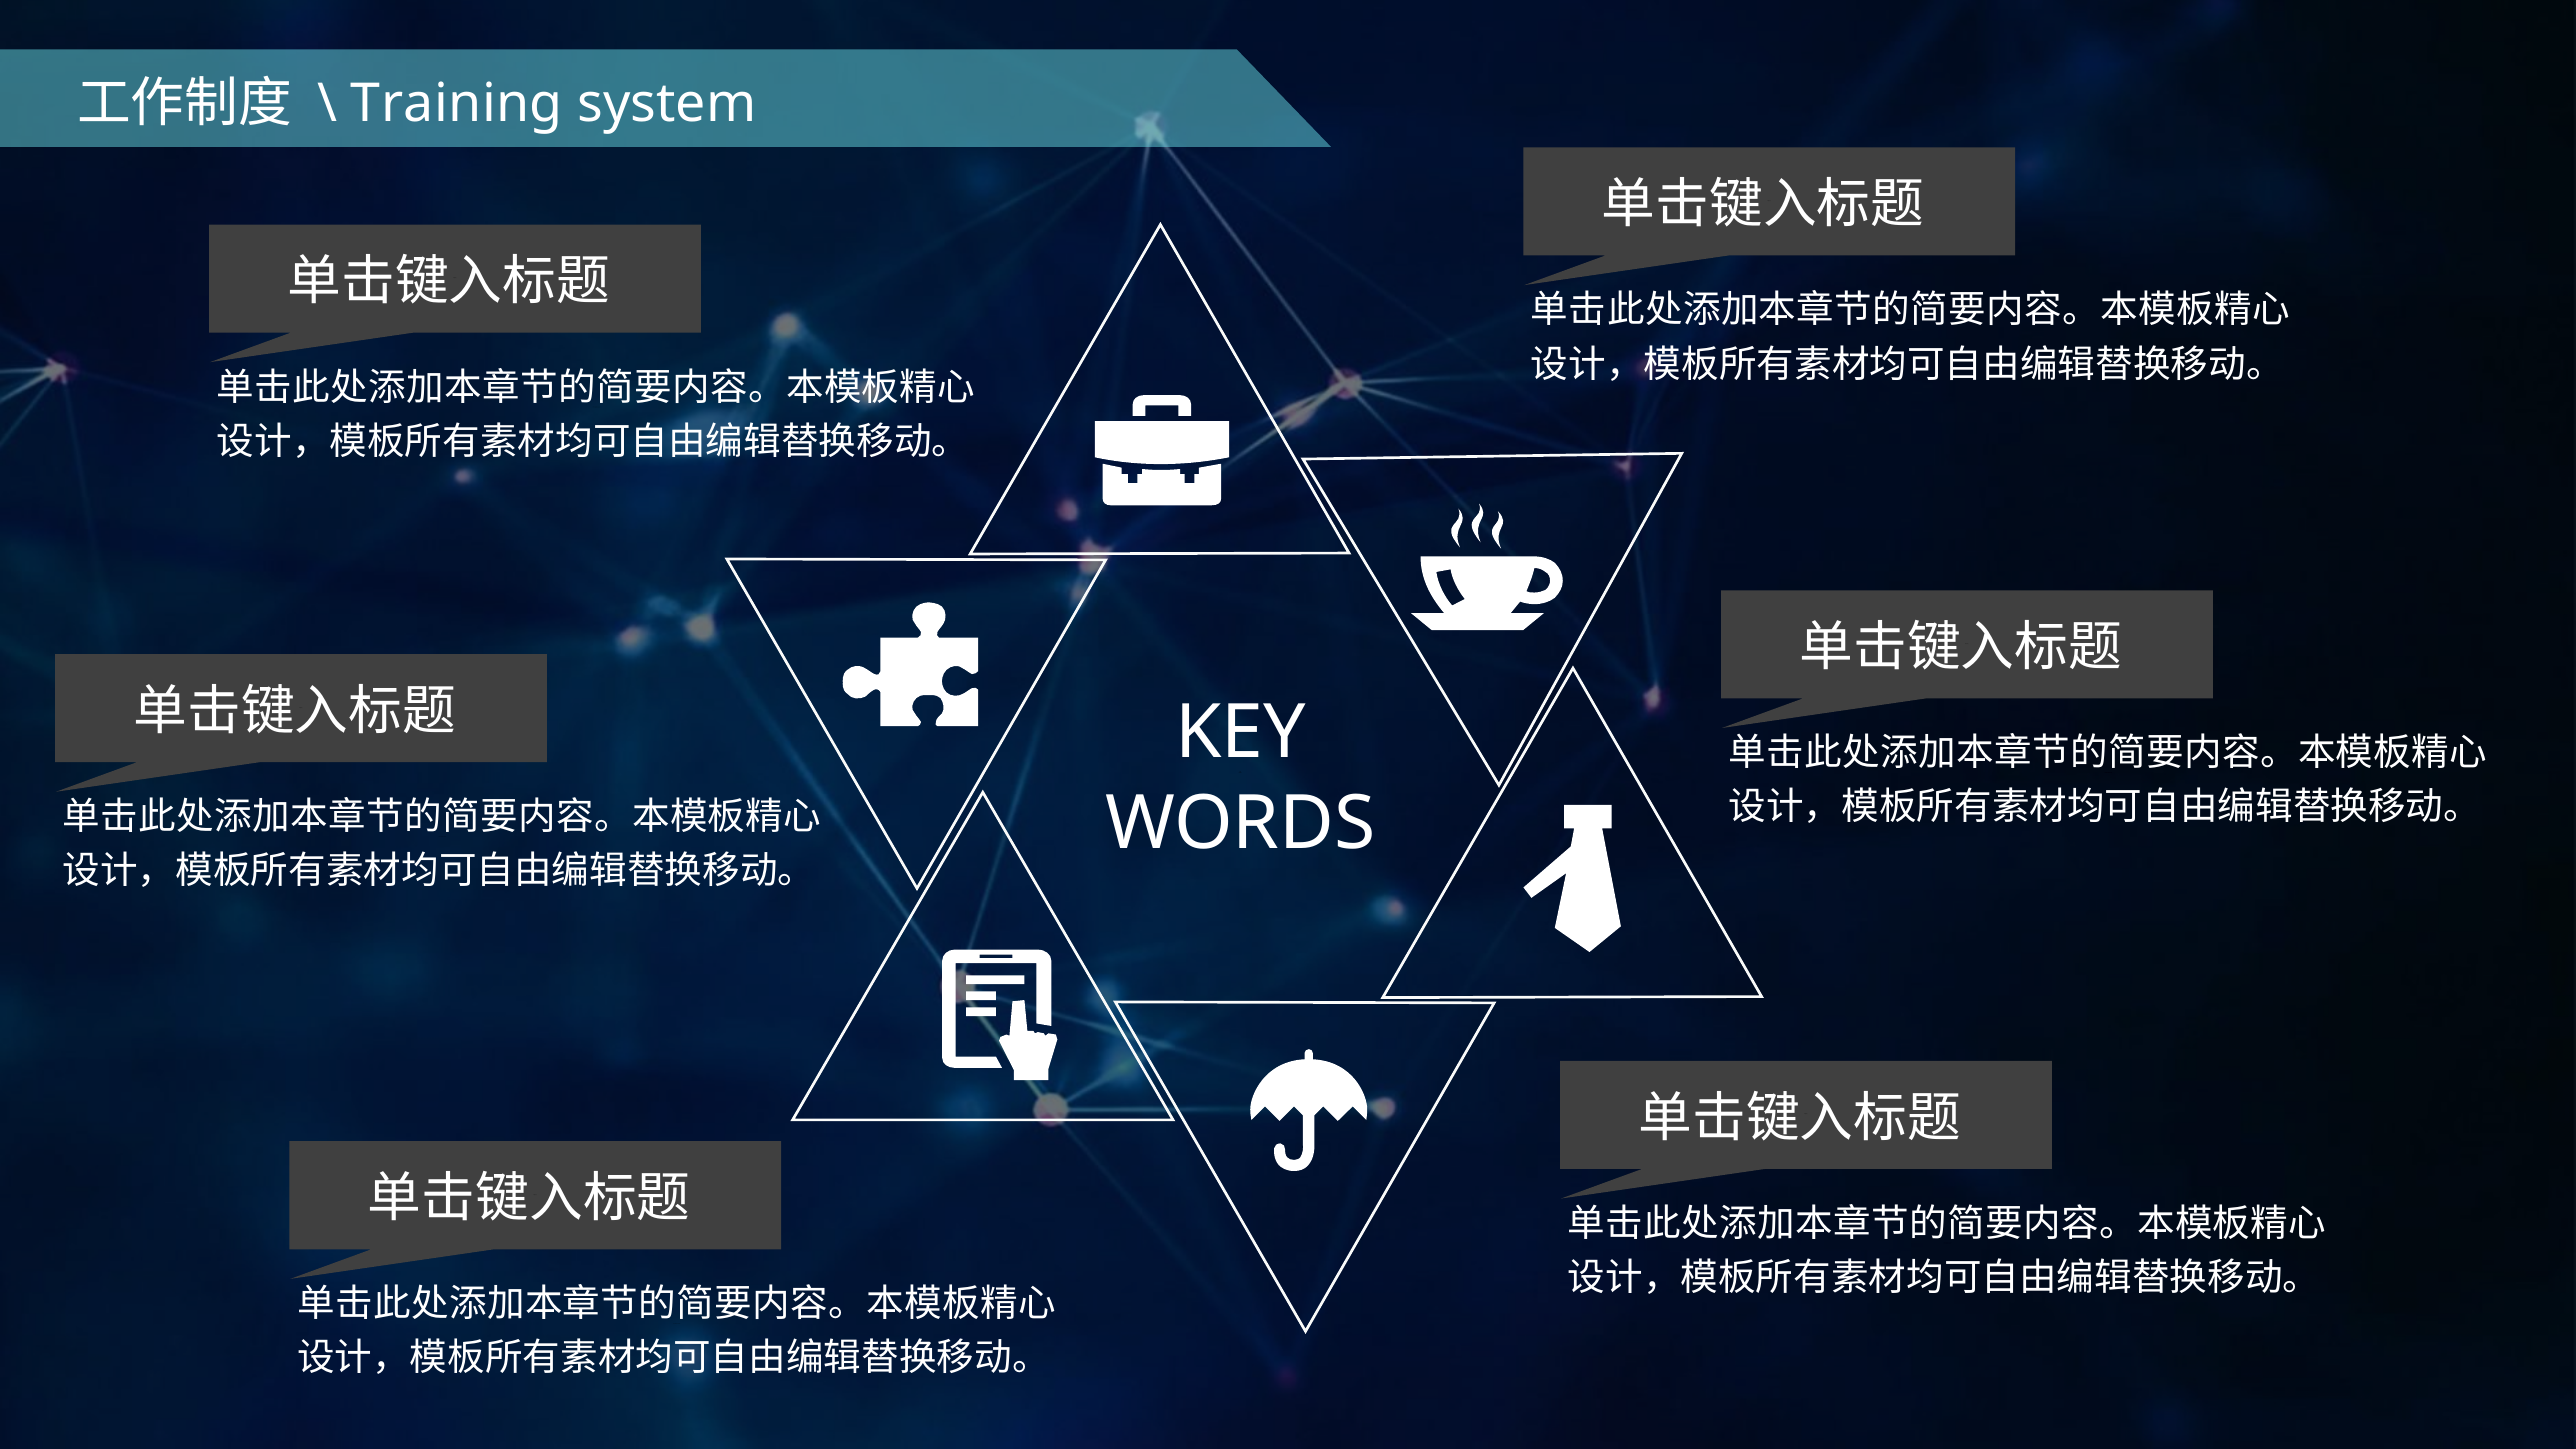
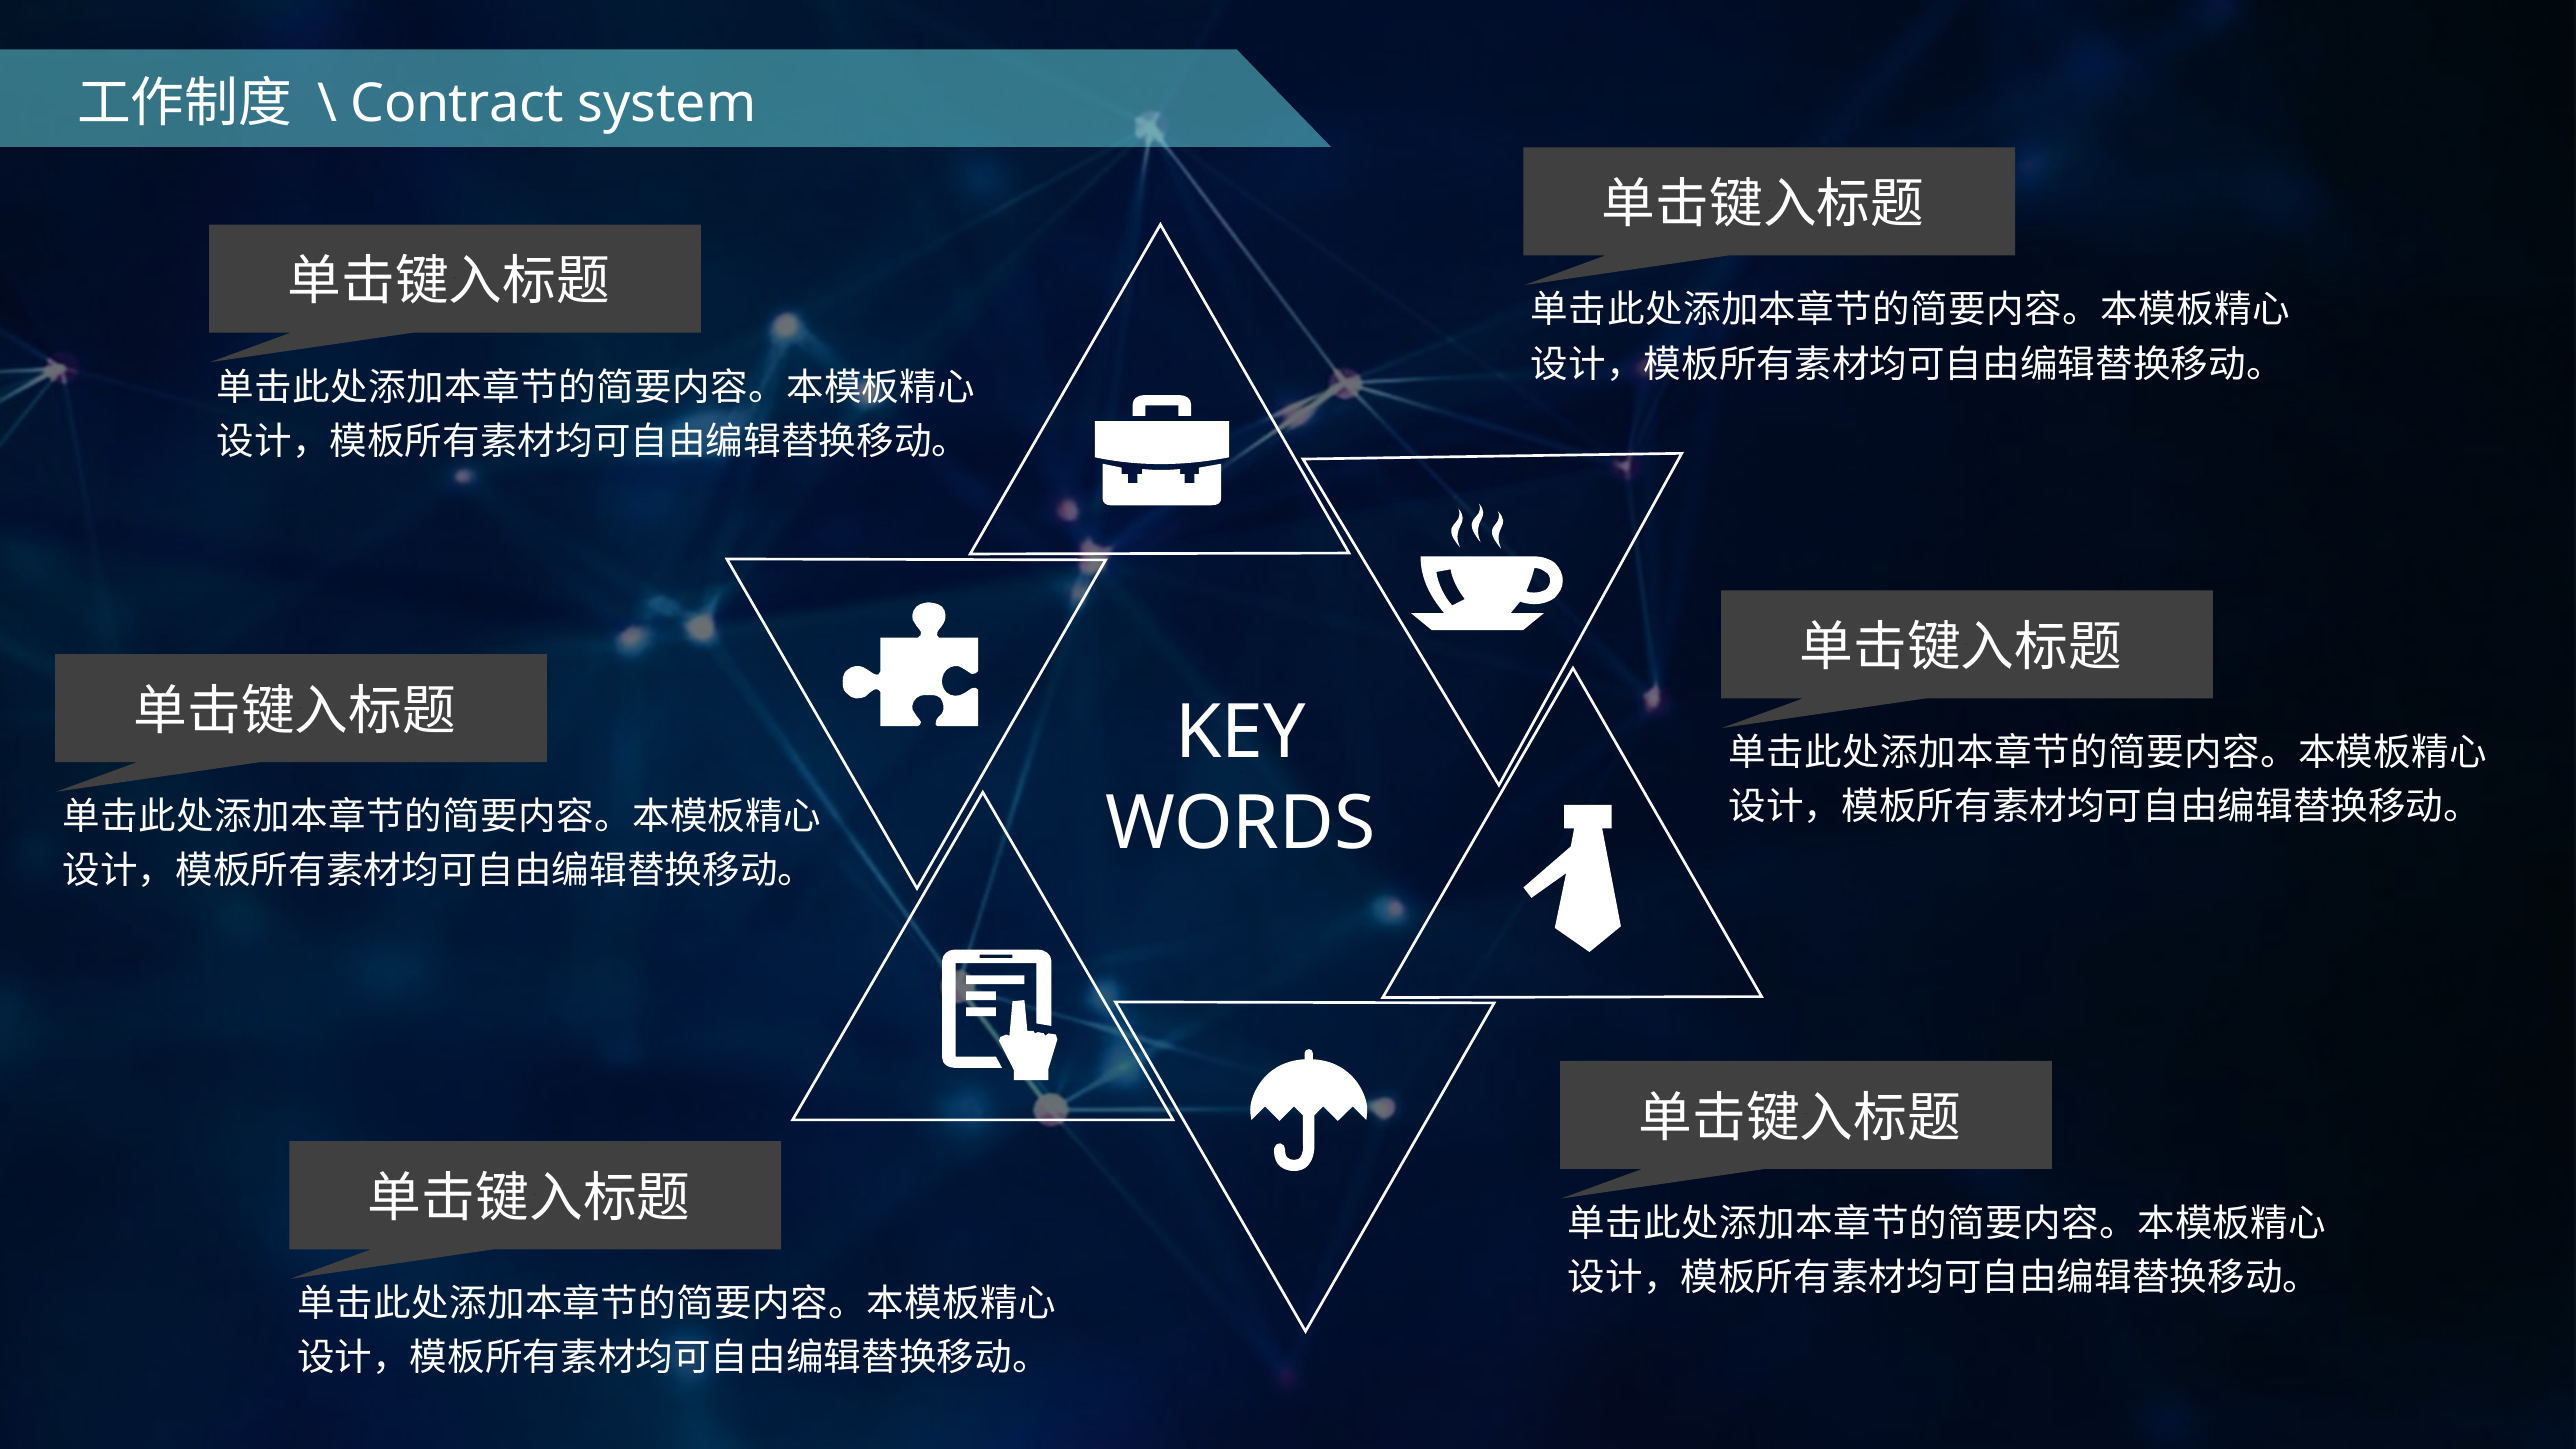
Training: Training -> Contract (457, 104)
